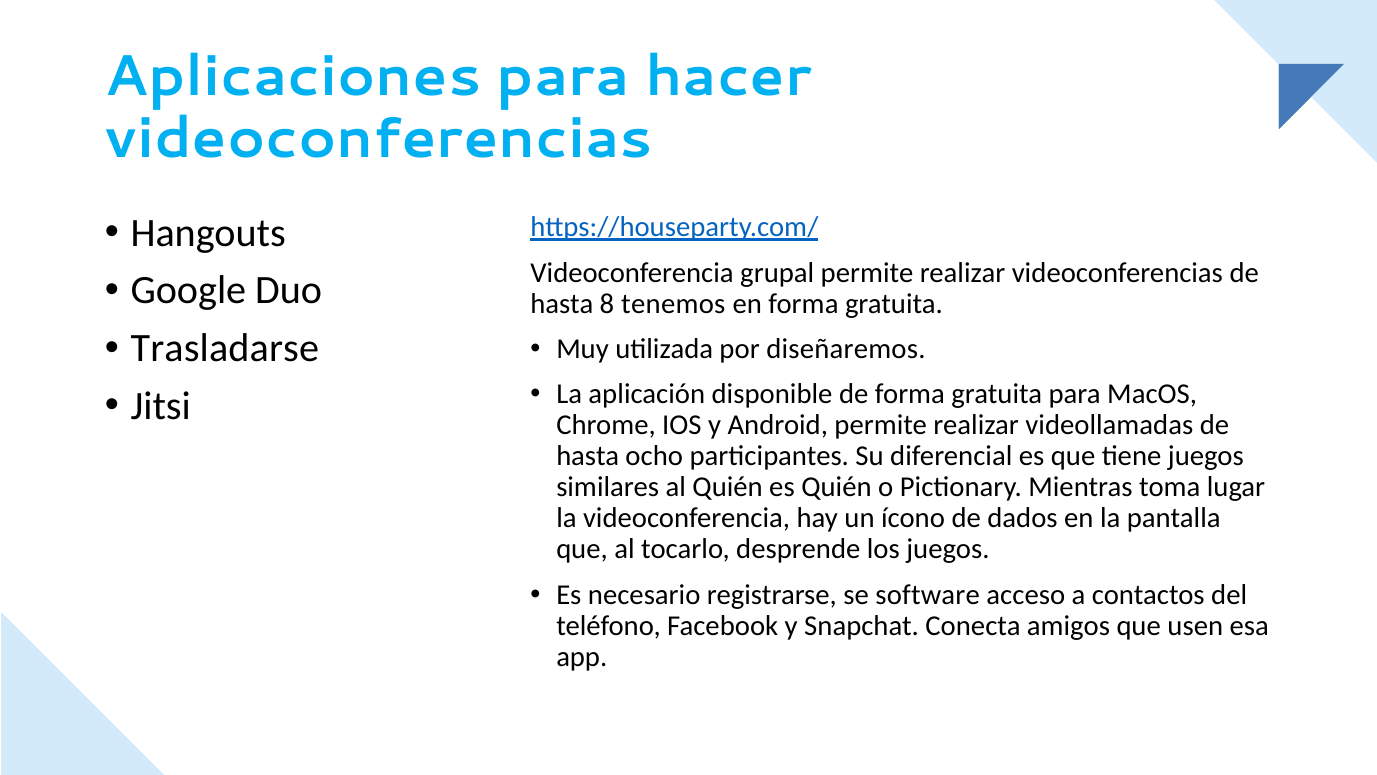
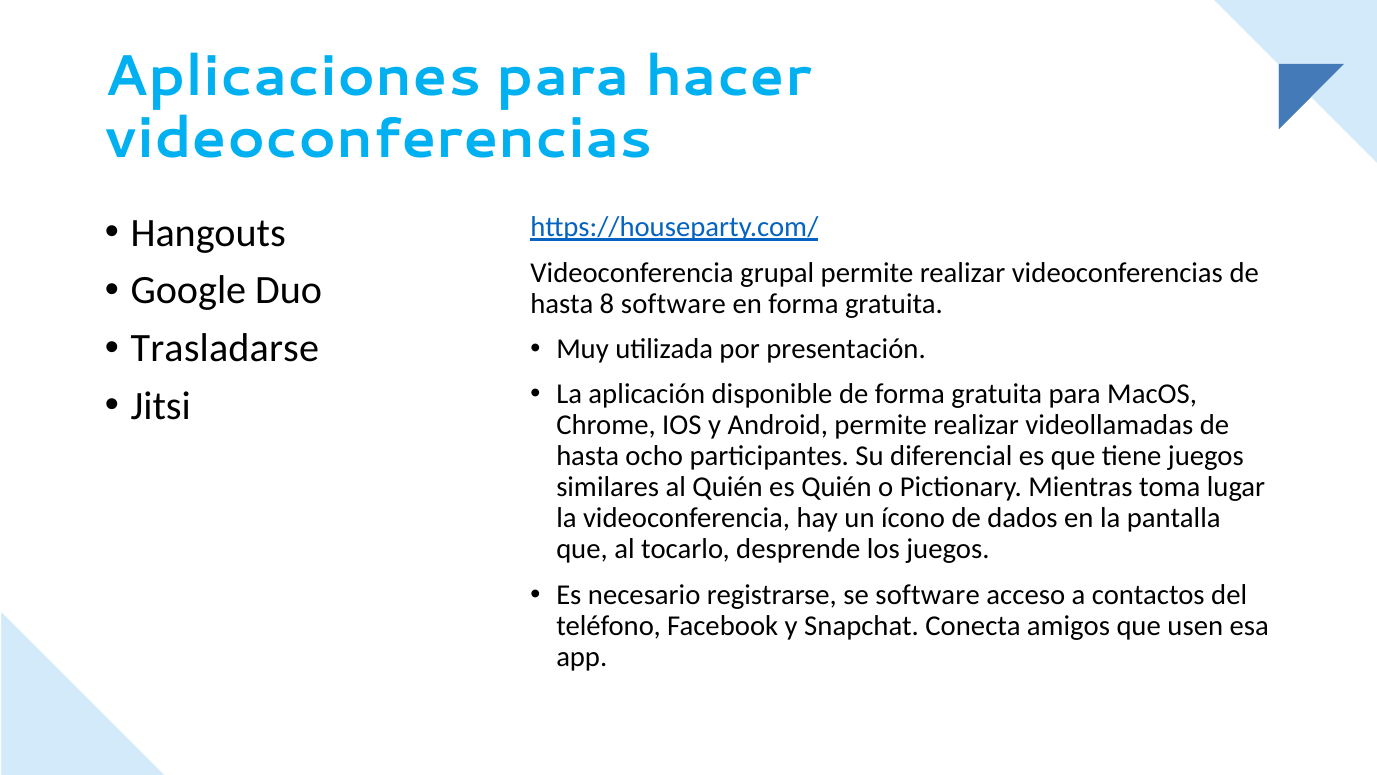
8 tenemos: tenemos -> software (673, 304)
diseñaremos: diseñaremos -> presentación (846, 349)
